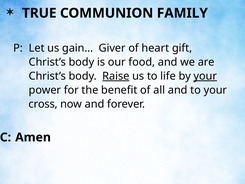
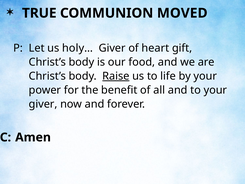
FAMILY: FAMILY -> MOVED (182, 13)
gain…: gain… -> holy… (78, 48)
your underline: present -> none (205, 76)
cross: cross -> giver (43, 104)
